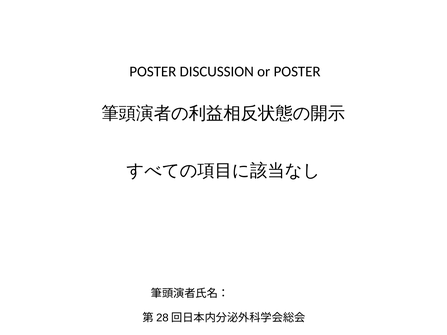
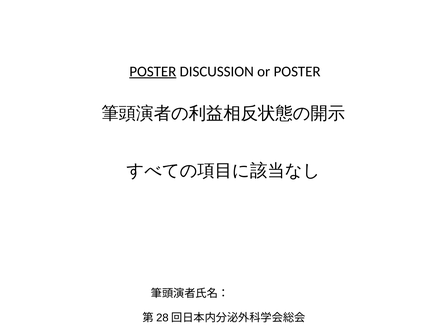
POSTER underline: none -> present (153, 72)
